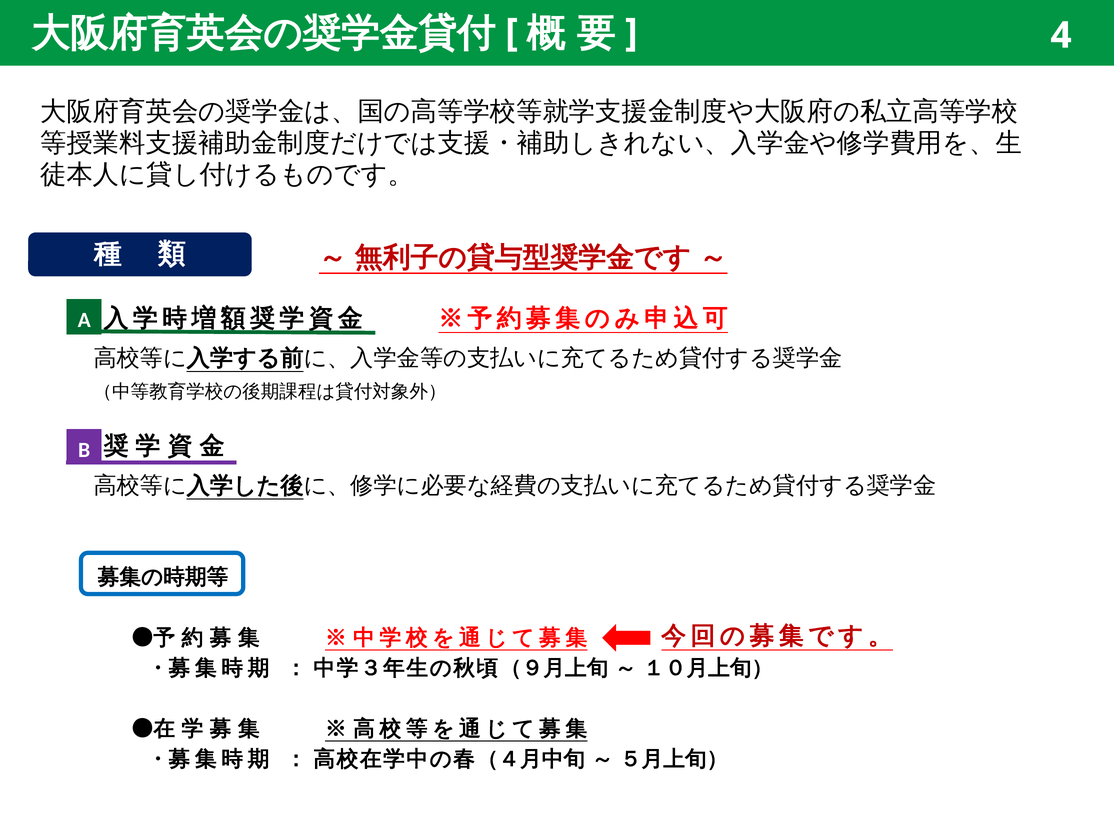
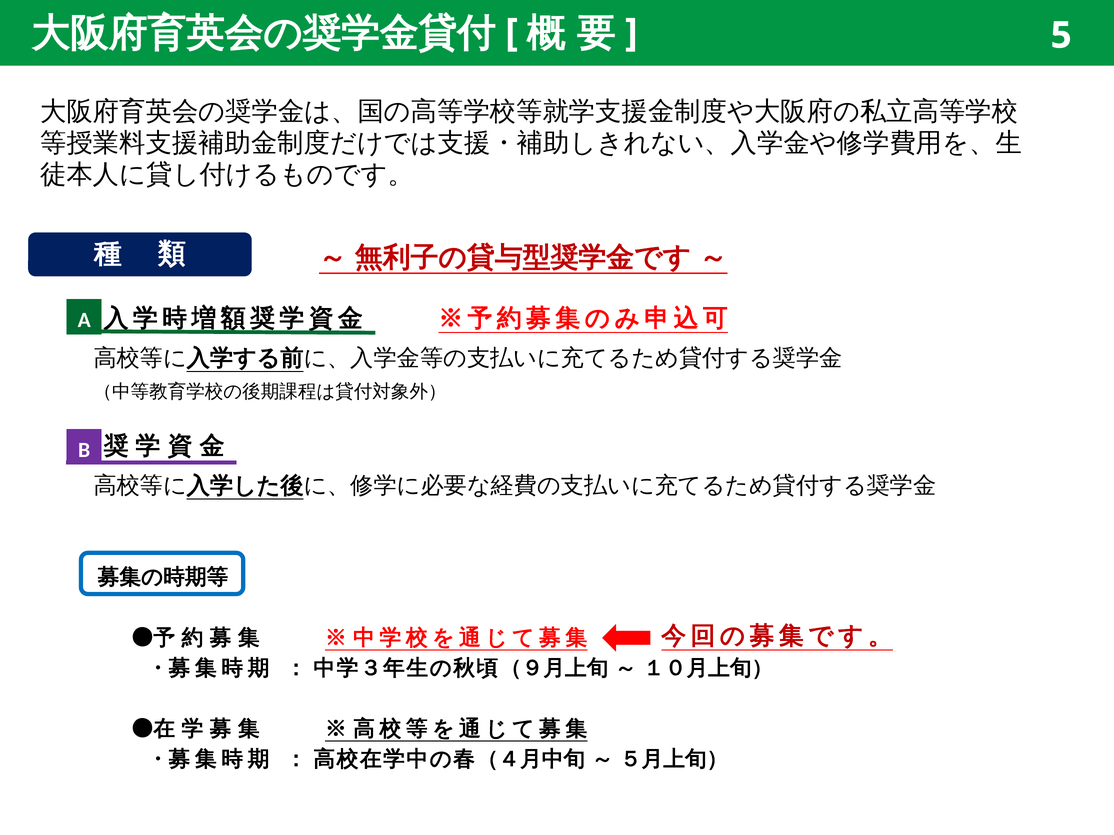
4: 4 -> 5 (1061, 35)
